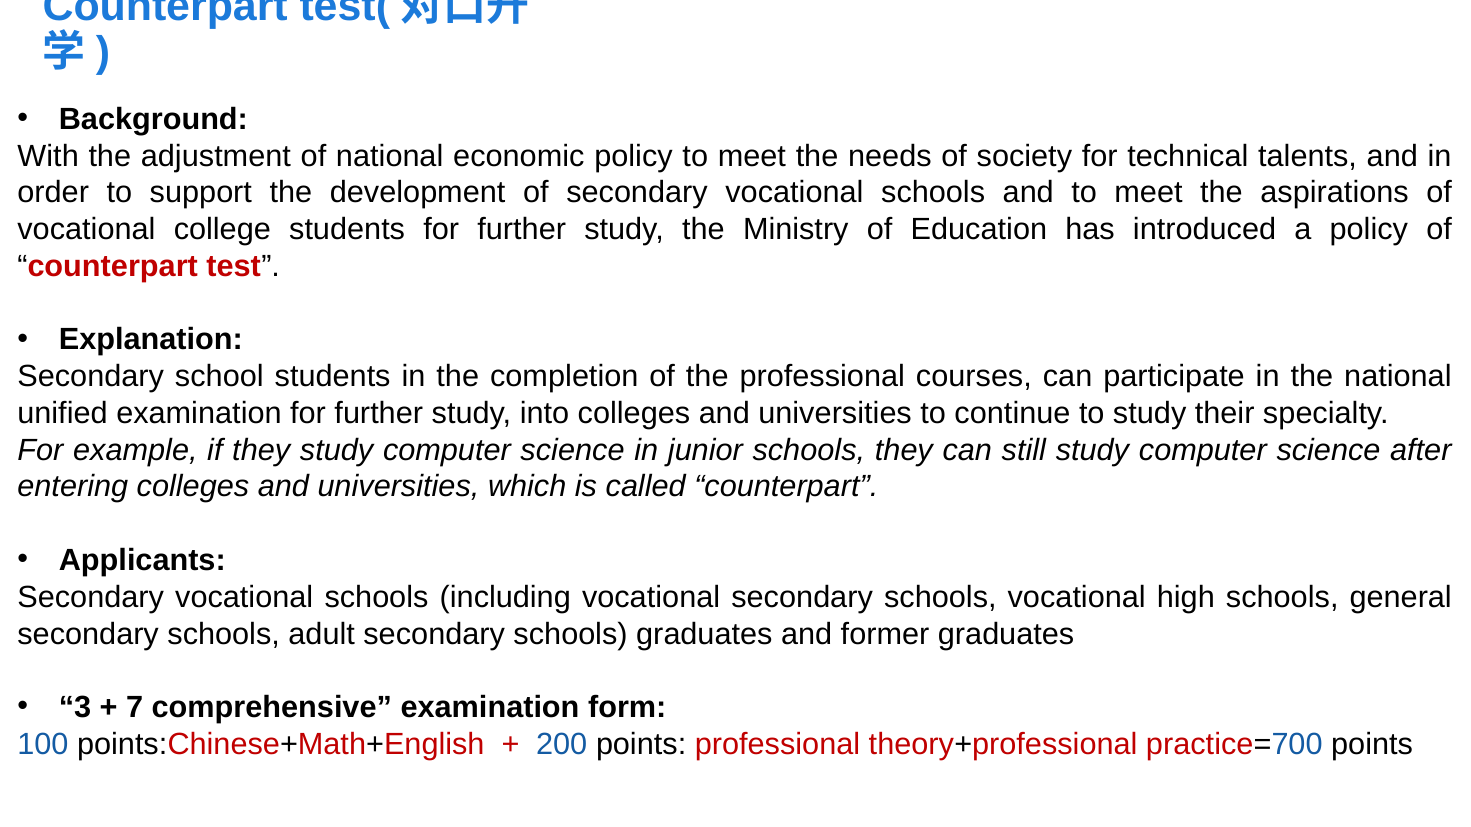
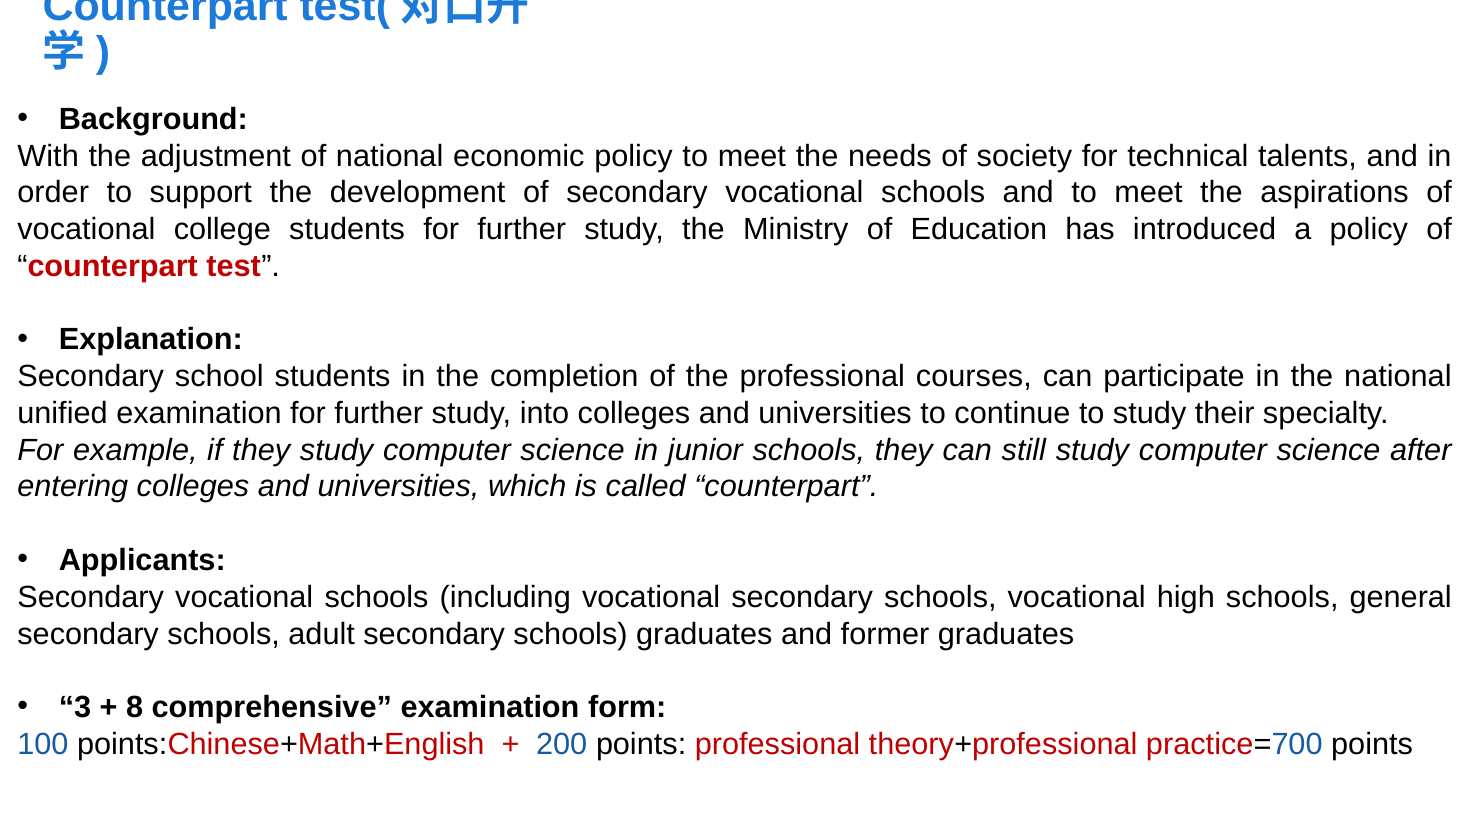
7: 7 -> 8 (135, 708)
